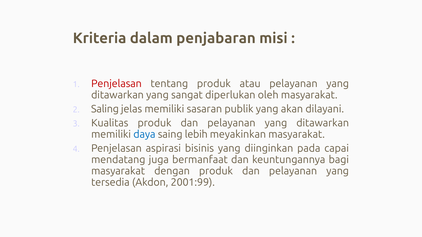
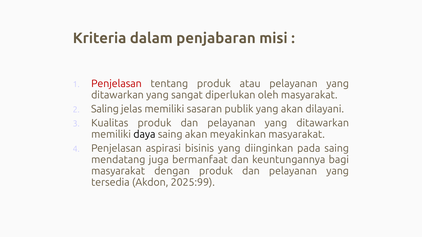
daya colour: blue -> black (144, 135)
saing lebih: lebih -> akan (196, 135)
pada capai: capai -> saing (337, 149)
2001:99: 2001:99 -> 2025:99 (193, 183)
